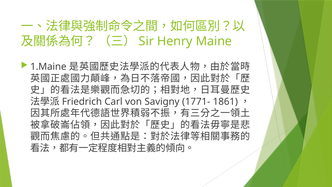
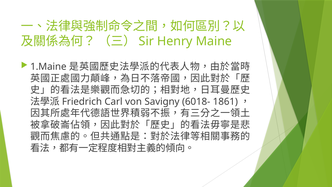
1771-: 1771- -> 6018- (196, 101)
